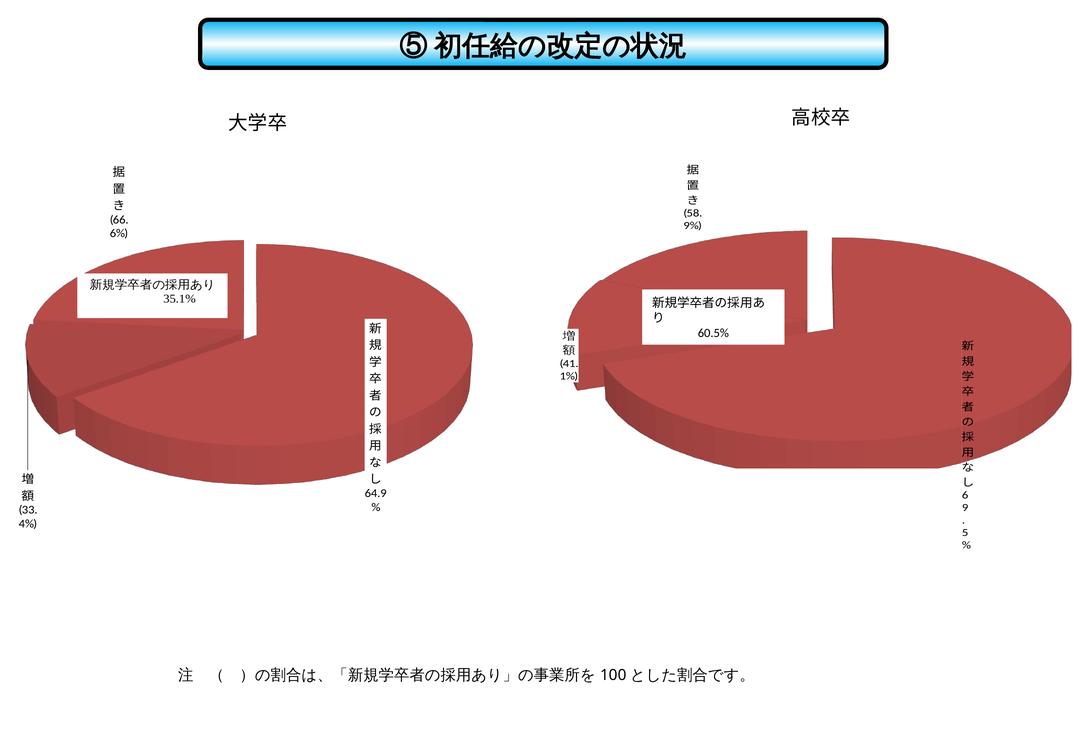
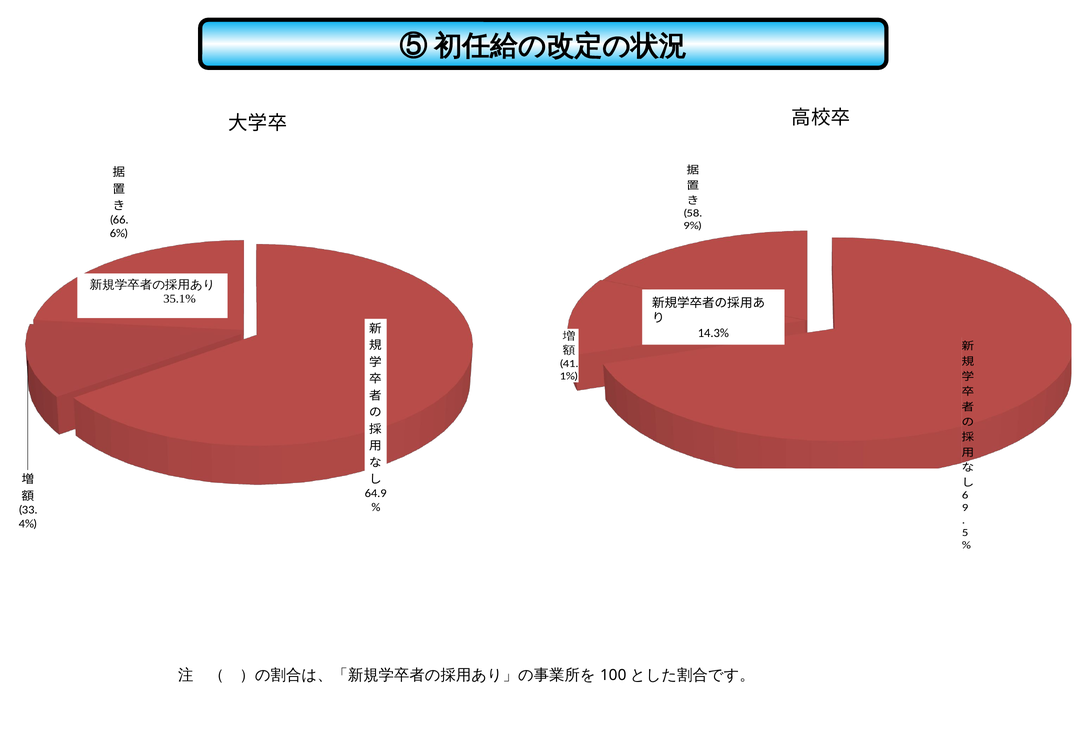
60.5%: 60.5% -> 14.3% (713, 333)
